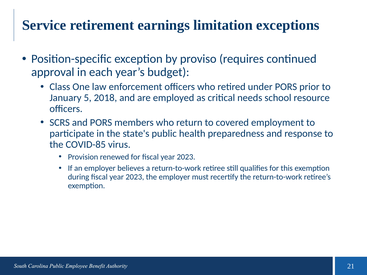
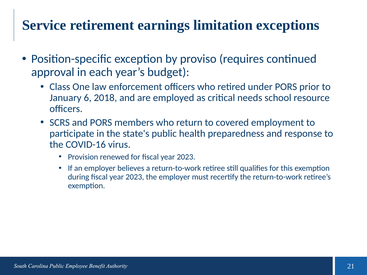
5: 5 -> 6 (88, 98)
COVID-85: COVID-85 -> COVID-16 (86, 145)
